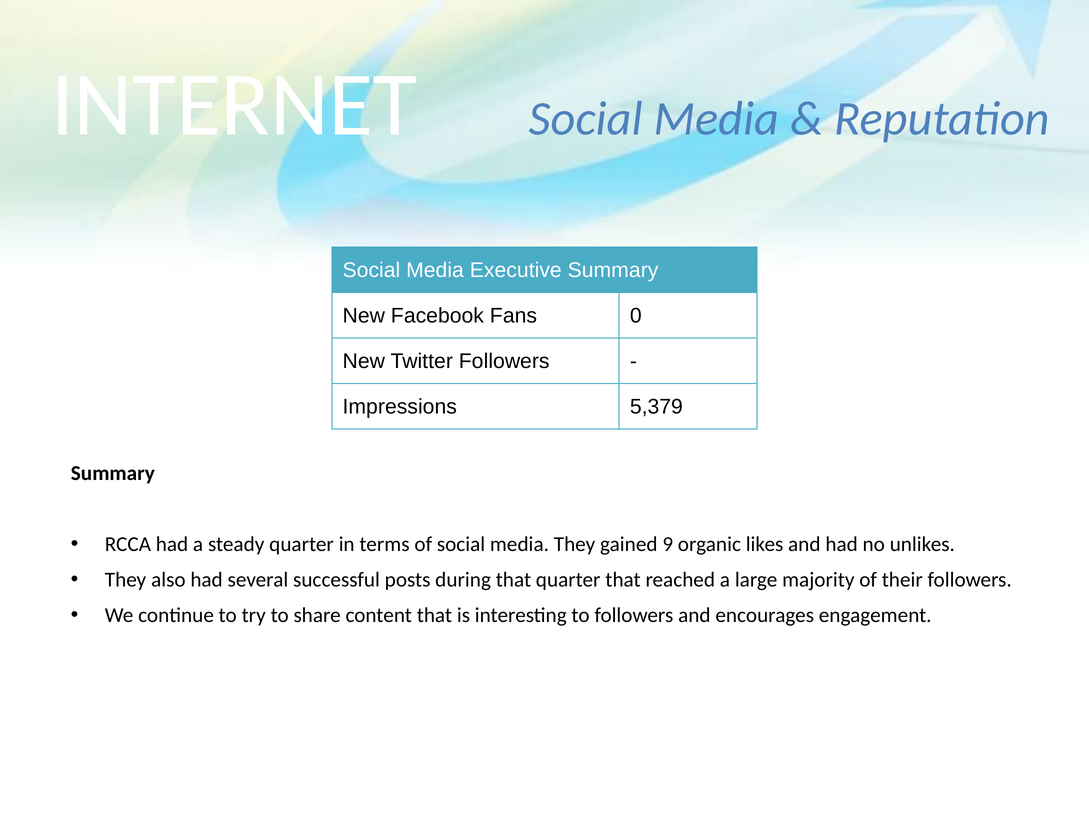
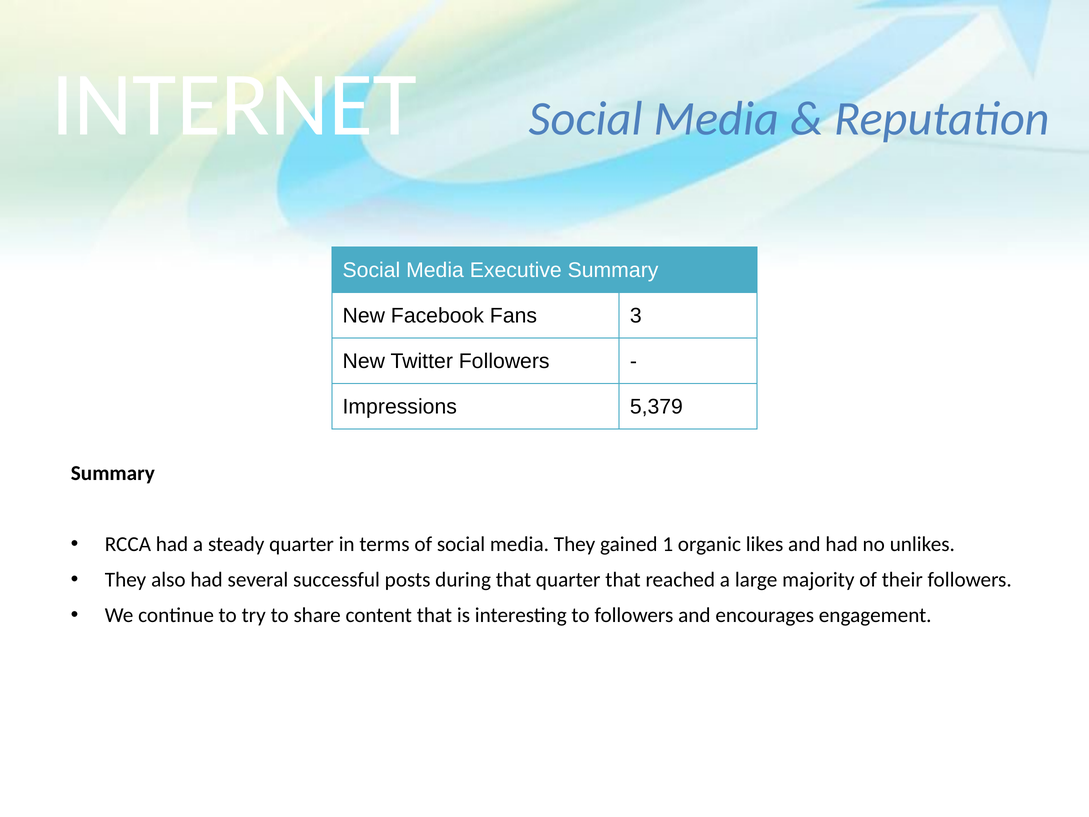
0: 0 -> 3 (636, 316)
9: 9 -> 1 (668, 544)
